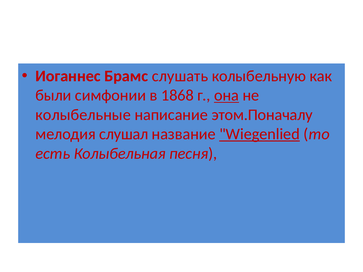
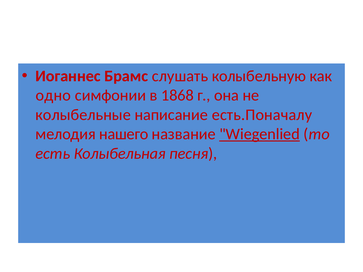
были: были -> одно (53, 96)
она underline: present -> none (226, 96)
этом.Поначалу: этом.Поначалу -> есть.Поначалу (262, 115)
слушал: слушал -> нашего (124, 134)
